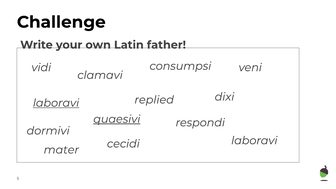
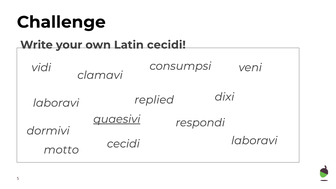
Latin father: father -> cecidi (166, 45)
laboravi underline: present -> none (56, 103)
mater: mater -> motto (61, 150)
